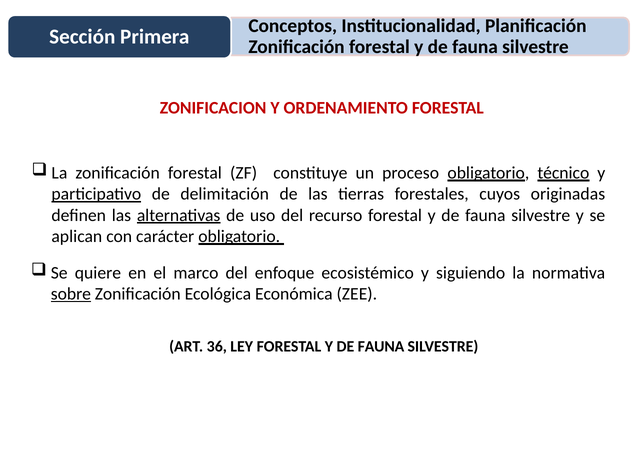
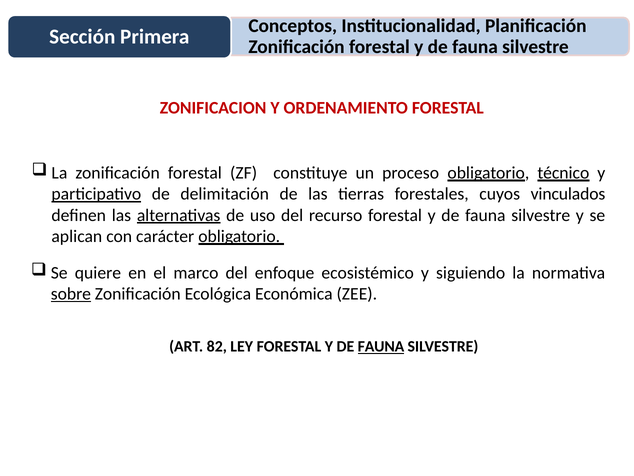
originadas: originadas -> vinculados (568, 194)
36: 36 -> 82 (217, 346)
FAUNA underline: none -> present (381, 346)
